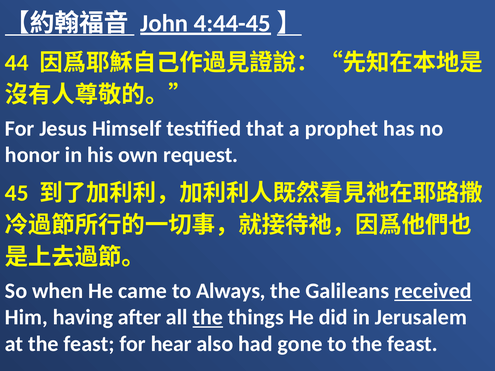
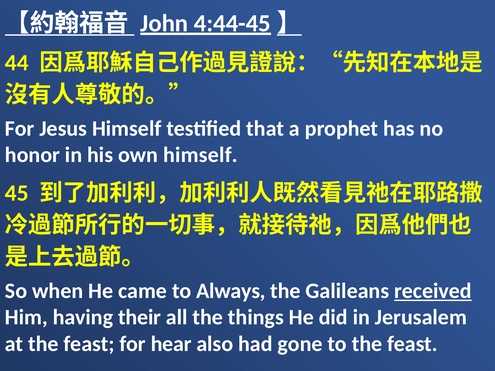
own request: request -> himself (200, 155)
after: after -> their (140, 318)
the underline: present -> none (208, 318)
